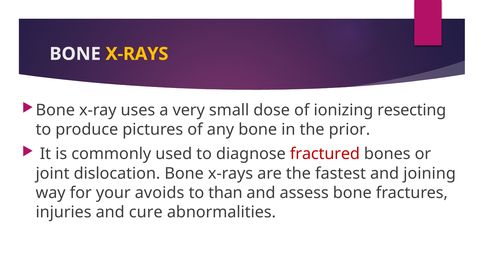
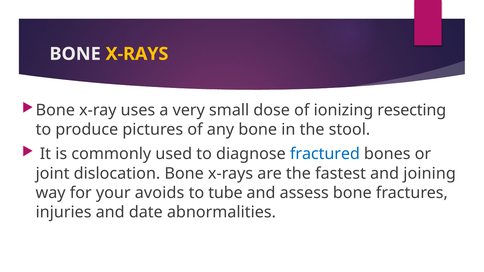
prior: prior -> stool (349, 130)
fractured colour: red -> blue (325, 154)
than: than -> tube (225, 193)
cure: cure -> date (146, 212)
